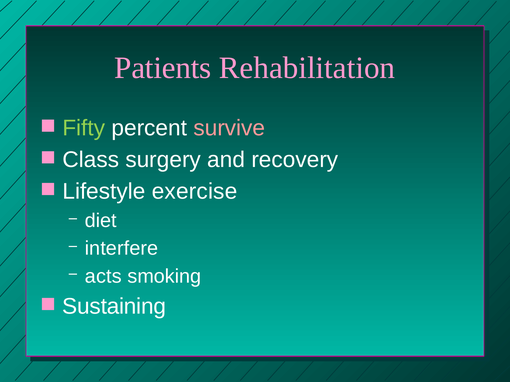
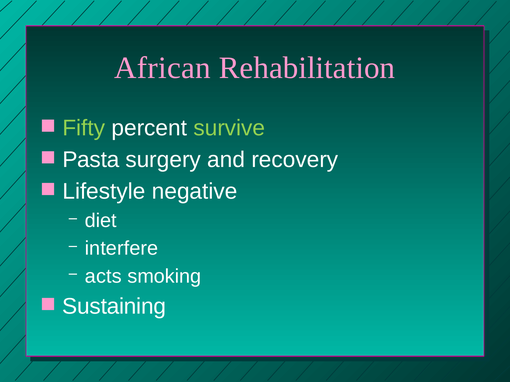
Patients: Patients -> African (163, 68)
survive colour: pink -> light green (229, 128)
Class: Class -> Pasta (91, 160)
exercise: exercise -> negative (195, 192)
